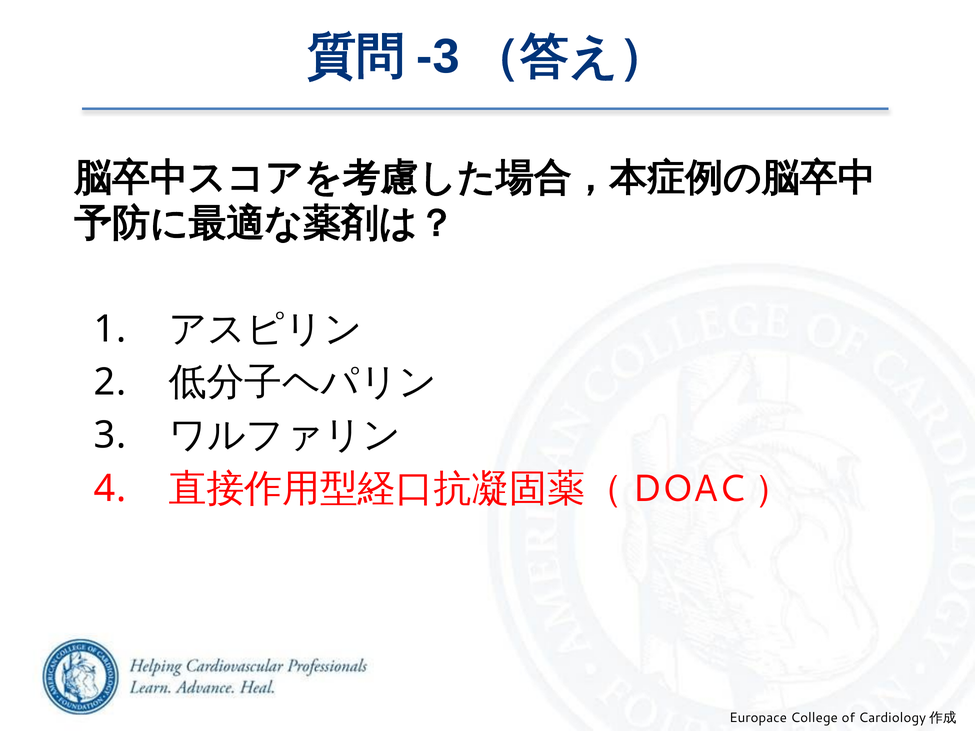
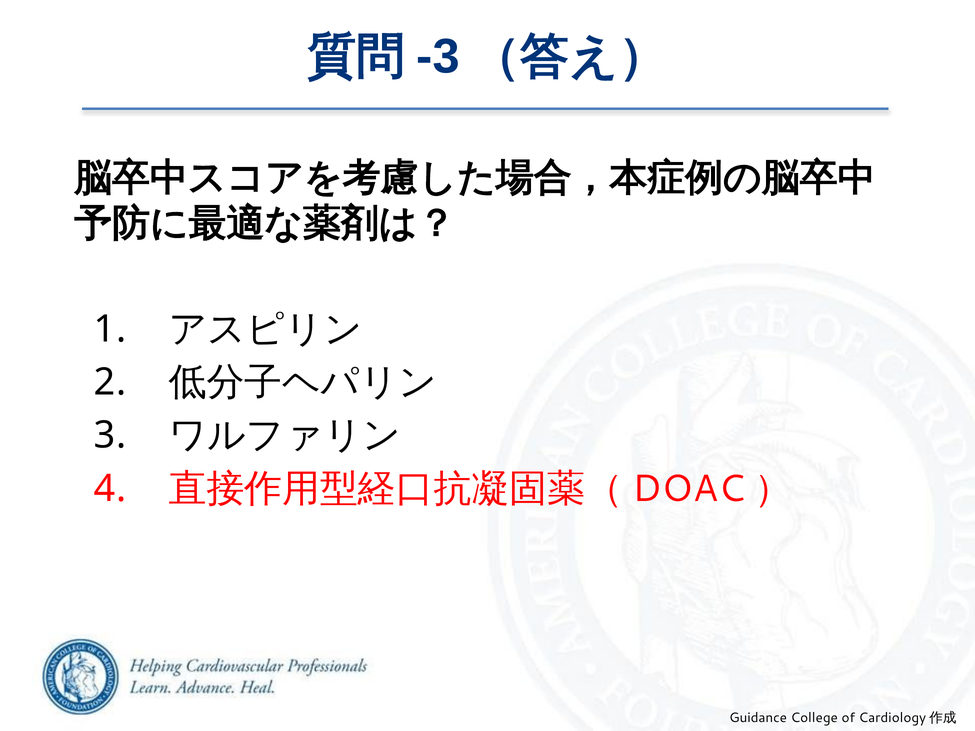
Europace: Europace -> Guidance (758, 718)
